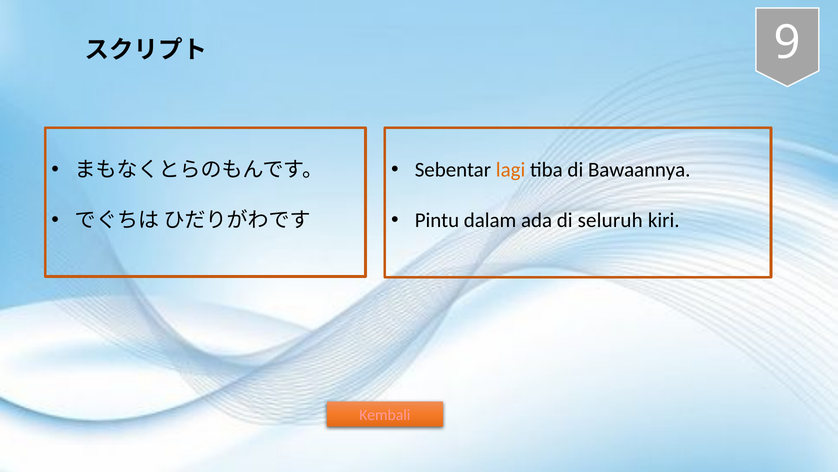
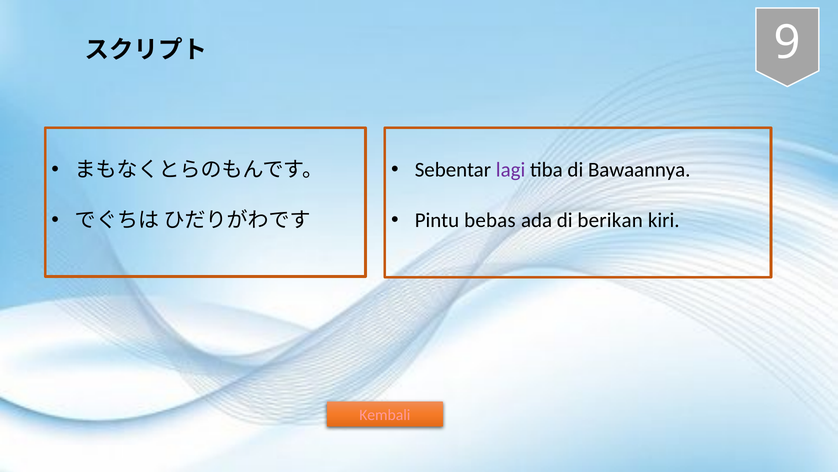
lagi colour: orange -> purple (511, 170)
dalam: dalam -> bebas (490, 220)
seluruh: seluruh -> berikan (610, 220)
